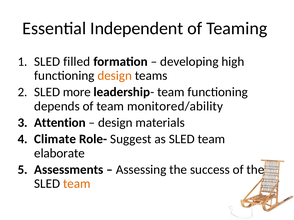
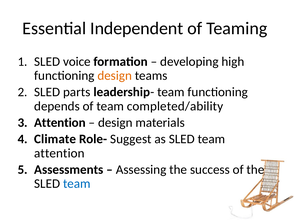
filled: filled -> voice (77, 62)
more: more -> parts (77, 92)
monitored/ability: monitored/ability -> completed/ability (175, 106)
elaborate: elaborate -> attention (59, 153)
team colour: orange -> blue (77, 184)
